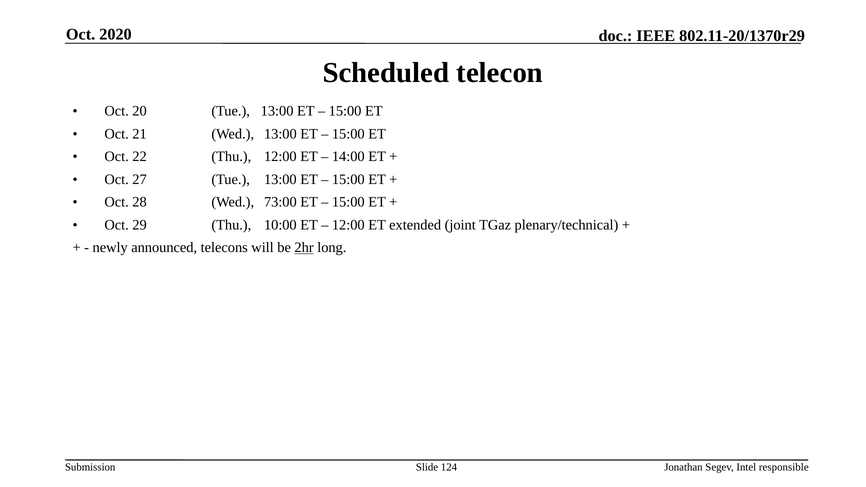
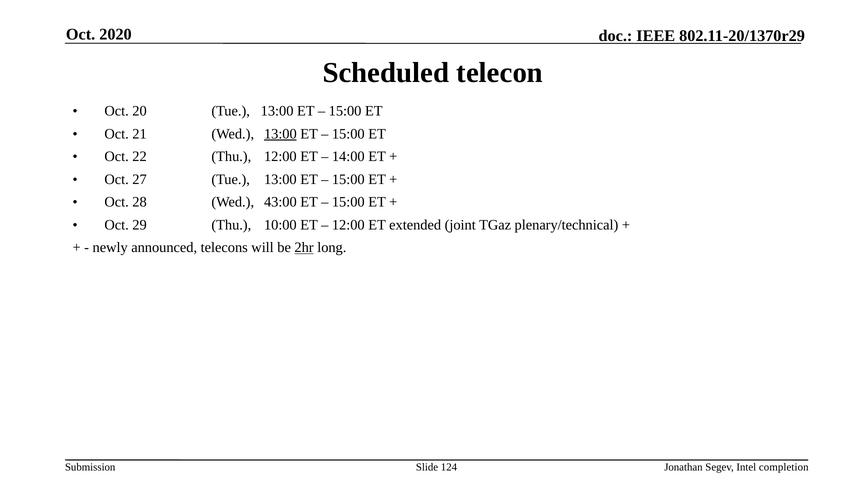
13:00 underline: none -> present (280, 134)
73:00: 73:00 -> 43:00 (280, 202)
responsible: responsible -> completion (784, 467)
